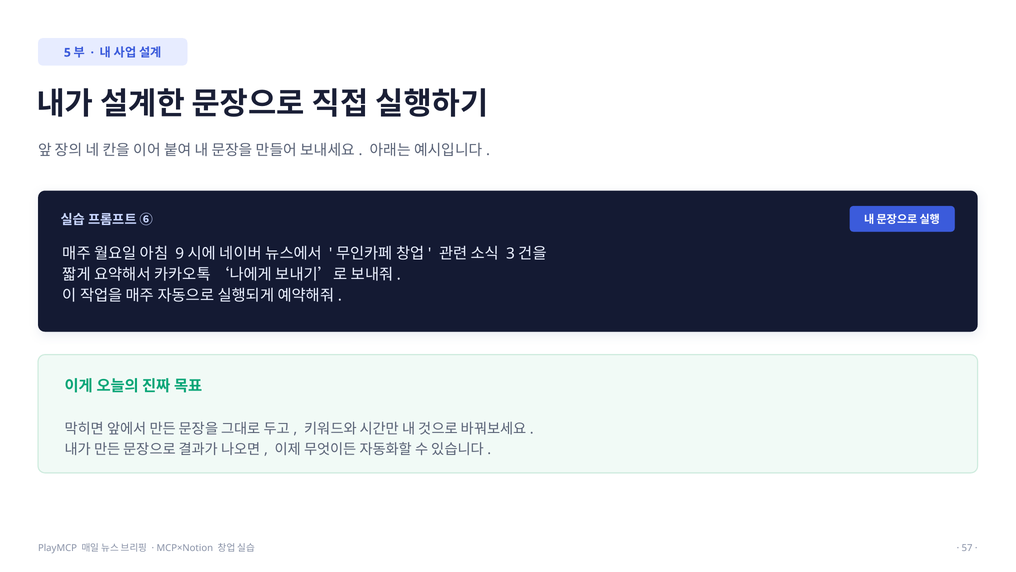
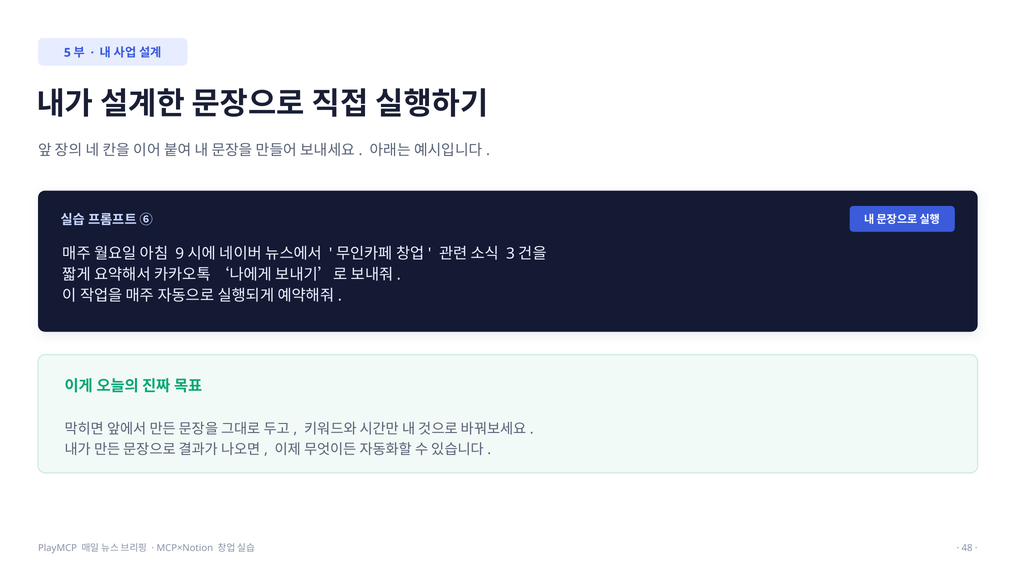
57: 57 -> 48 (967, 548)
